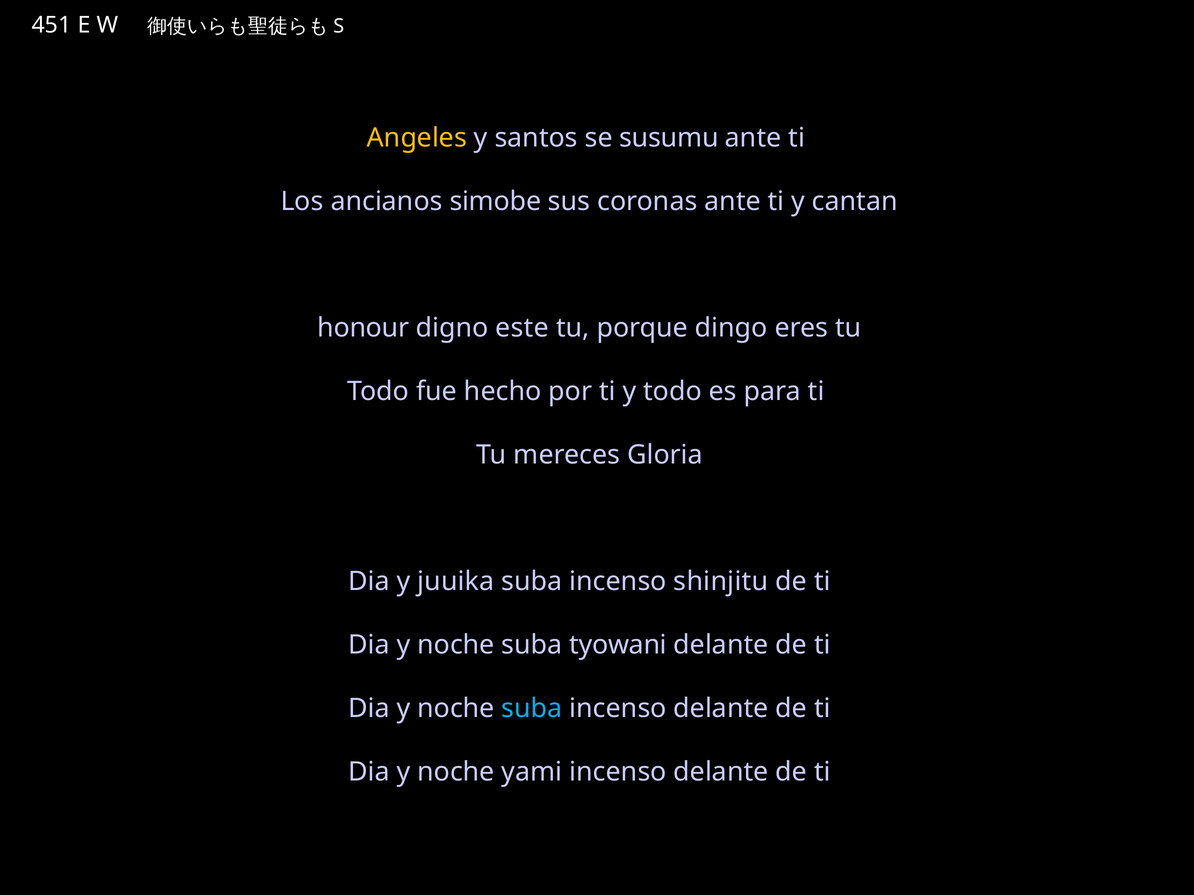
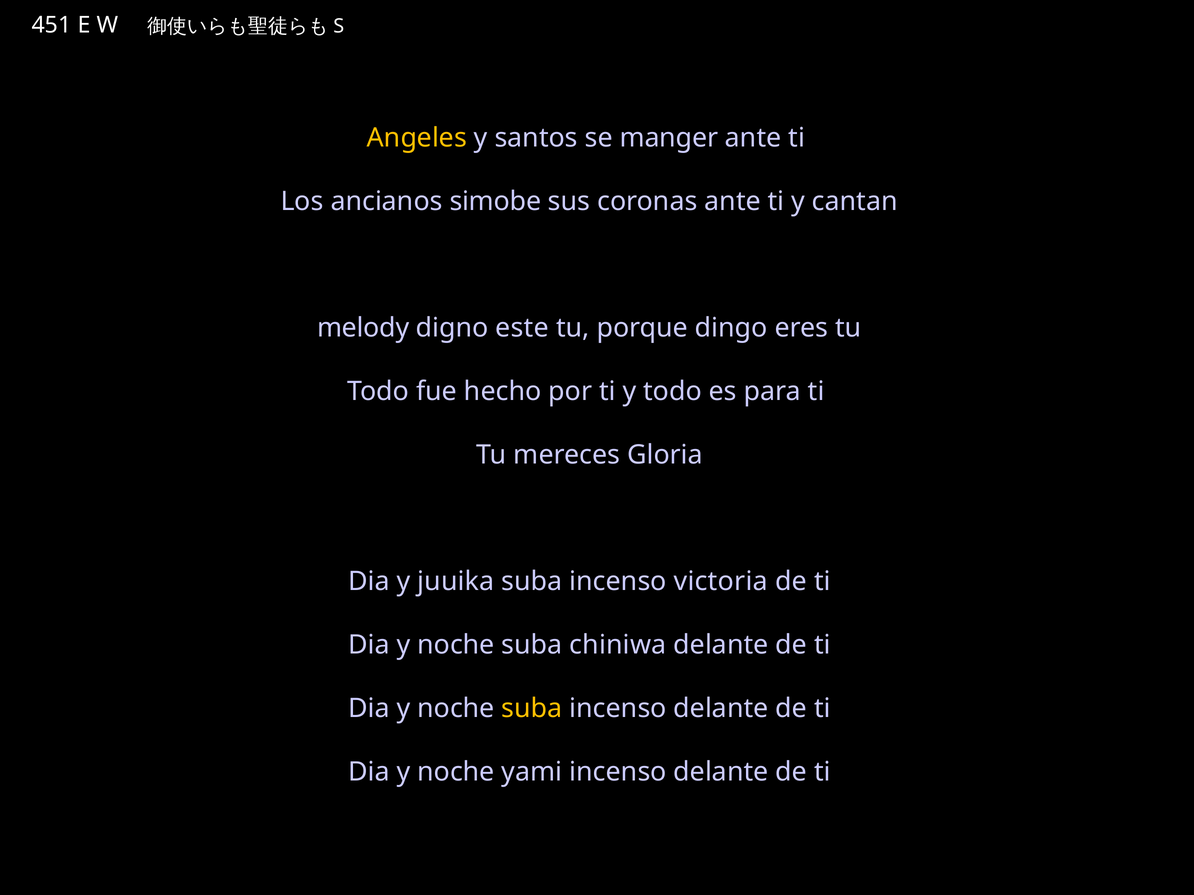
susumu: susumu -> manger (669, 138)
honour: honour -> melody (363, 328)
shinjitu: shinjitu -> victoria (721, 582)
tyowani: tyowani -> chiniwa (618, 645)
suba colour: light blue -> yellow (532, 709)
